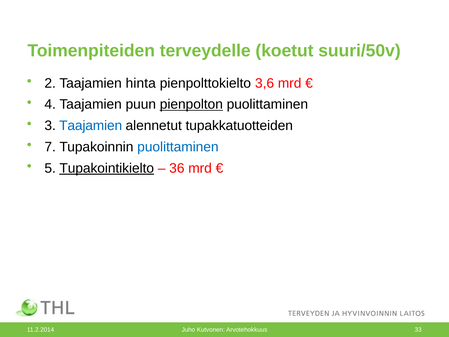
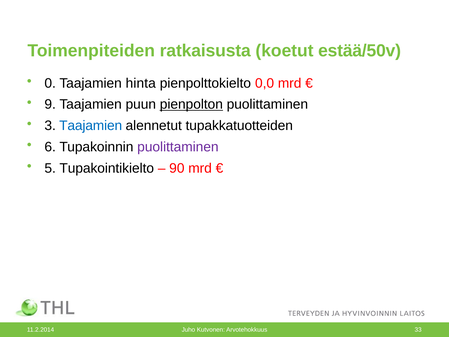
terveydelle: terveydelle -> ratkaisusta (205, 51)
suuri/50v: suuri/50v -> estää/50v (360, 51)
2: 2 -> 0 (50, 83)
3,6: 3,6 -> 0,0 (265, 83)
4: 4 -> 9 (50, 104)
7: 7 -> 6 (50, 147)
puolittaminen colour: blue -> purple (178, 147)
Tupakointikielto underline: present -> none (107, 168)
36: 36 -> 90 (177, 168)
